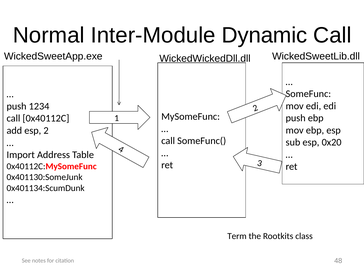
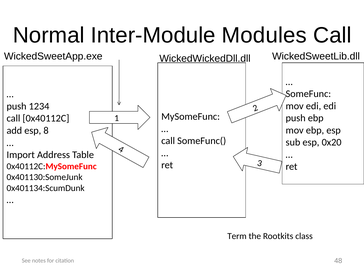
Dynamic: Dynamic -> Modules (264, 35)
esp 2: 2 -> 8 (46, 131)
